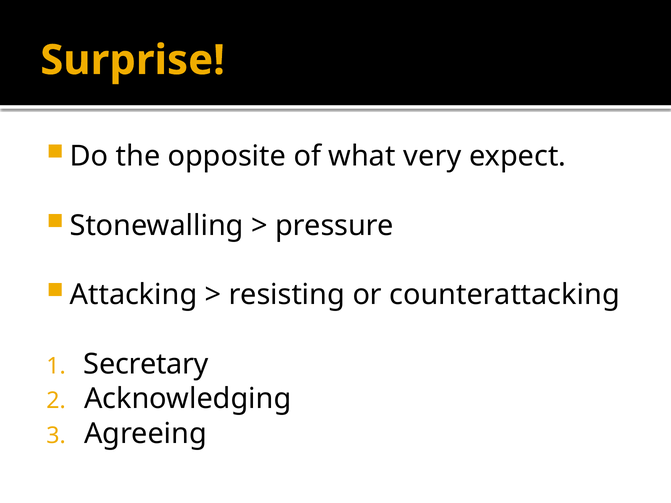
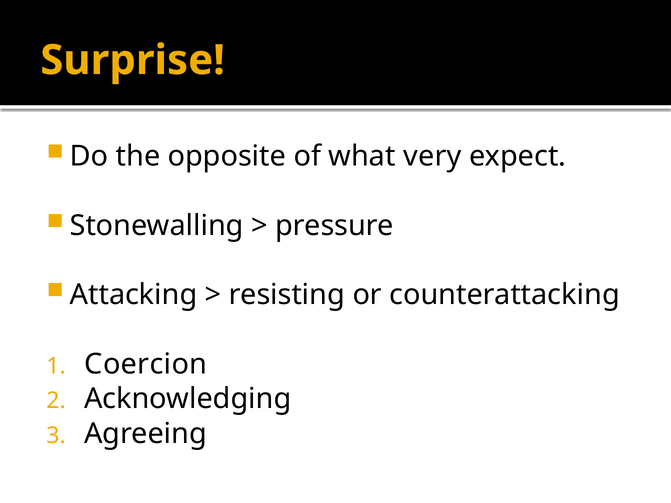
Secretary: Secretary -> Coercion (146, 364)
